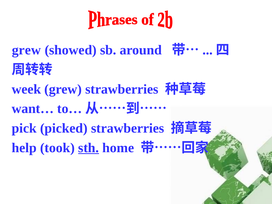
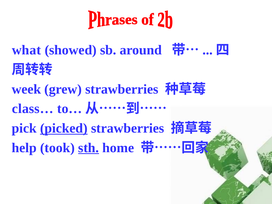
grew: grew -> what (26, 50)
want…: want… -> class… (33, 109)
picked underline: none -> present (64, 128)
